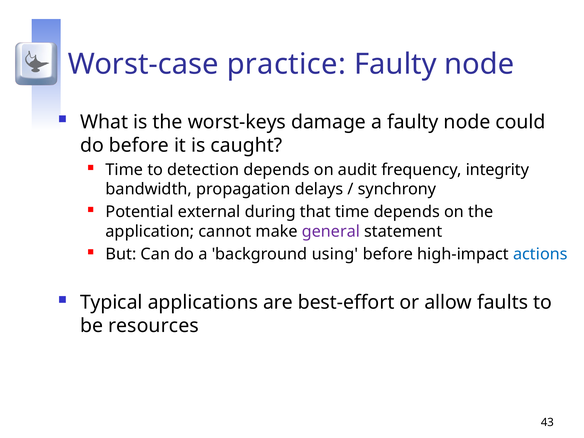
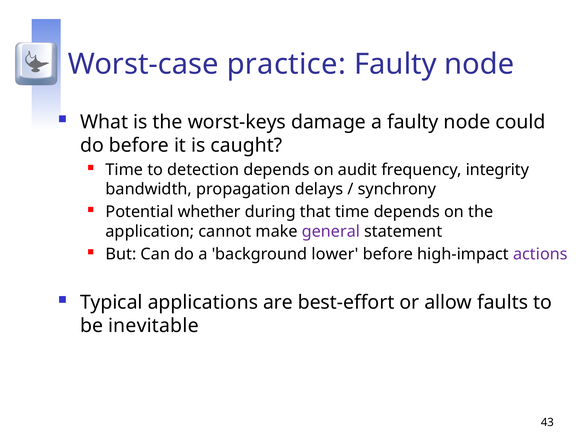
external: external -> whether (209, 212)
using: using -> lower (335, 254)
actions colour: blue -> purple (540, 254)
resources: resources -> inevitable (153, 326)
